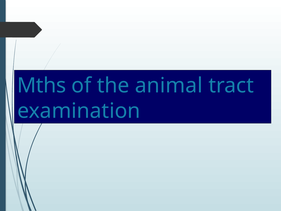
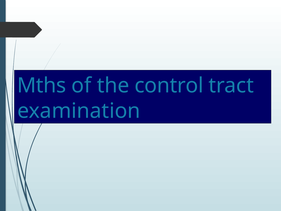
animal: animal -> control (169, 85)
